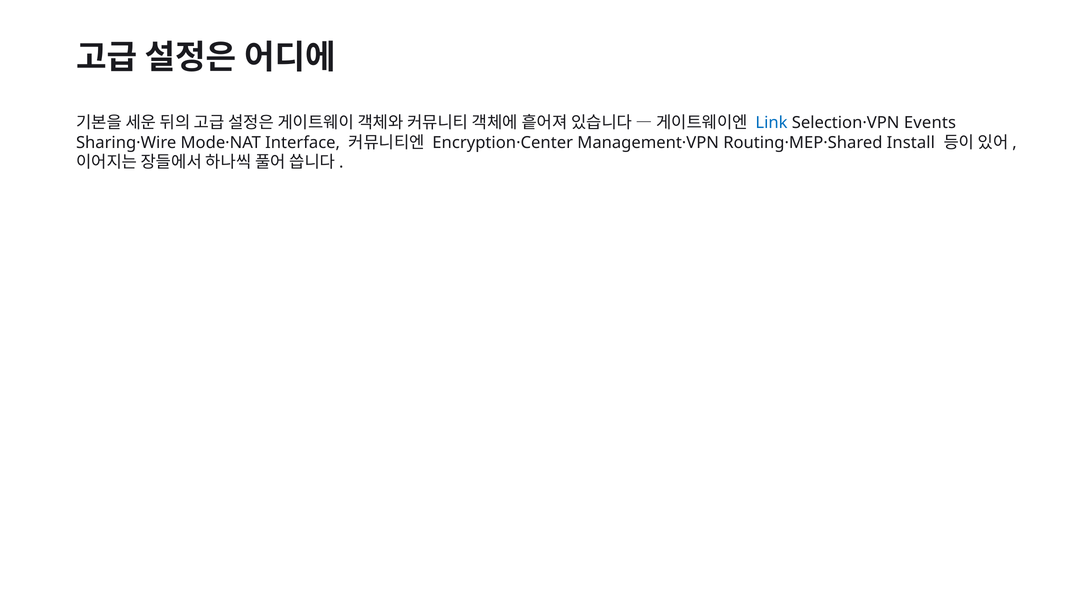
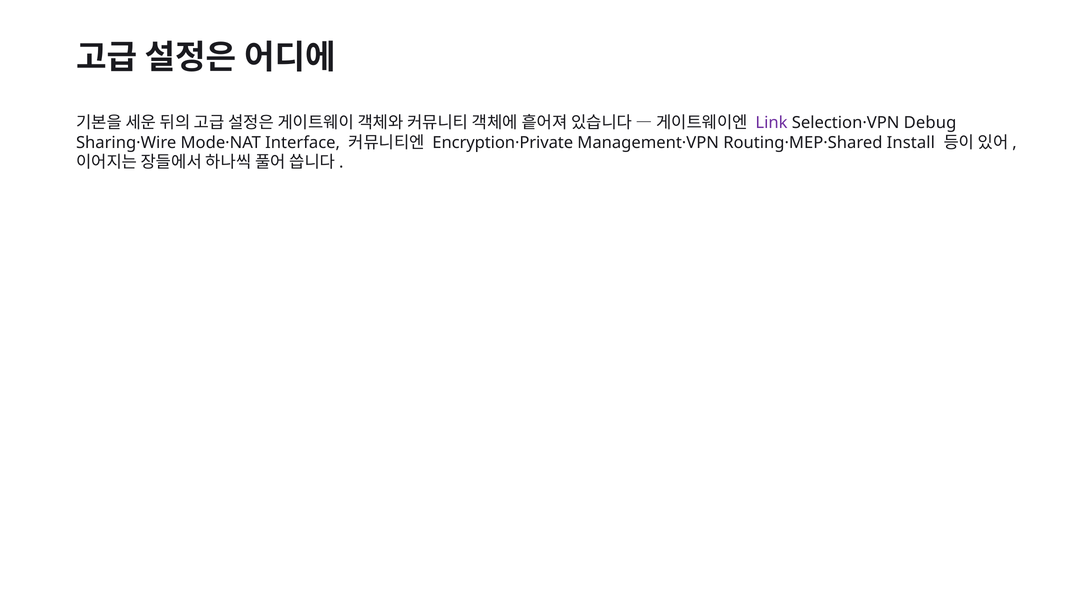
Link colour: blue -> purple (772, 123)
Events: Events -> Debug (930, 123)
Encryption·Center: Encryption·Center -> Encryption·Private (503, 143)
